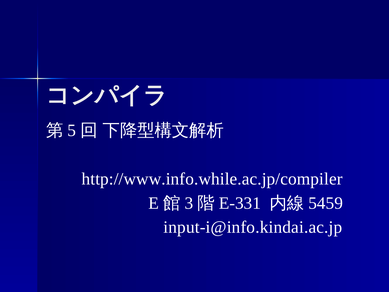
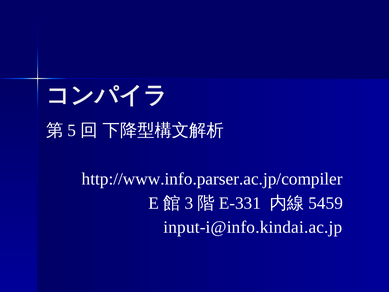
http://www.info.while.ac.jp/compiler: http://www.info.while.ac.jp/compiler -> http://www.info.parser.ac.jp/compiler (212, 179)
